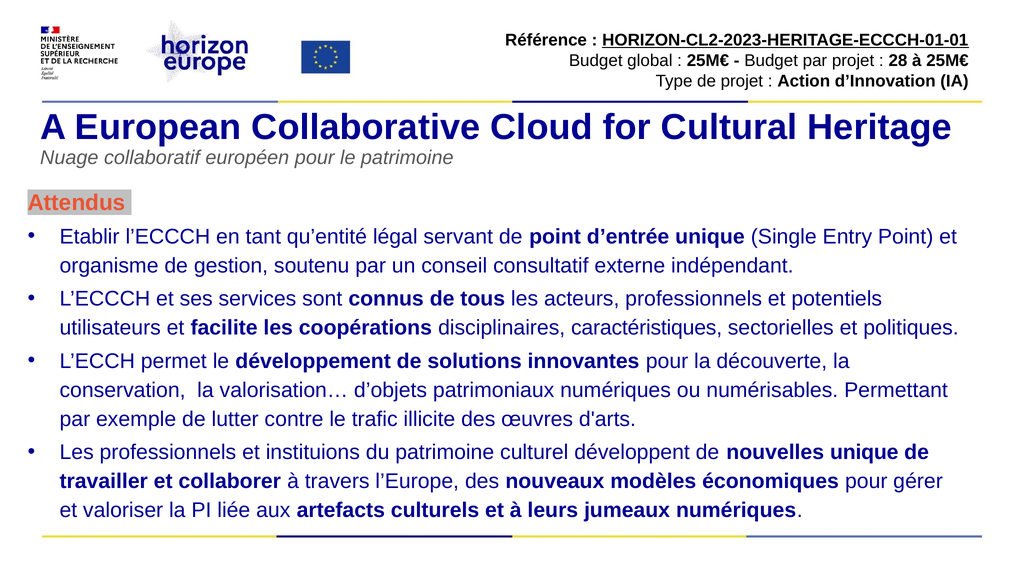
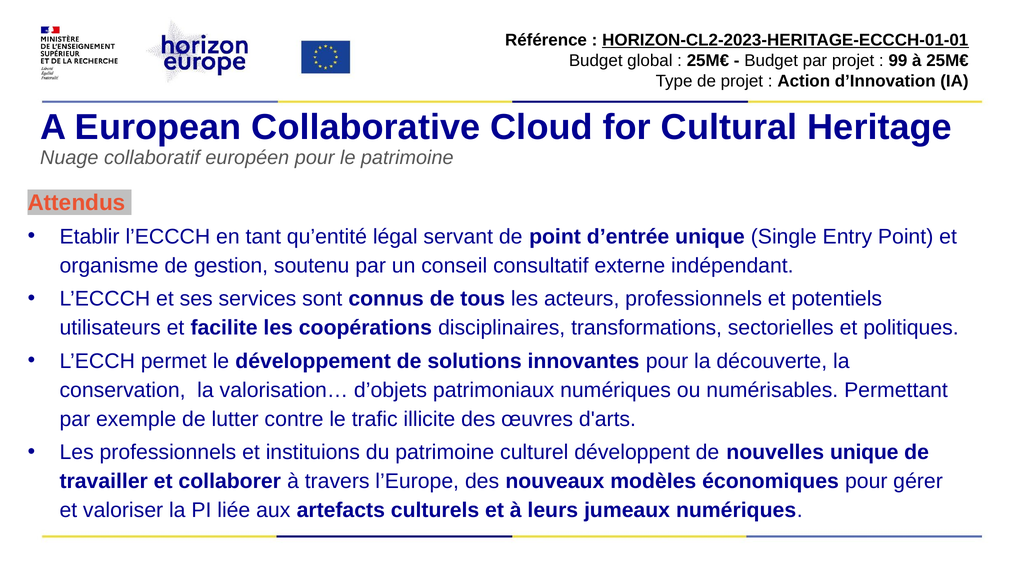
28: 28 -> 99 (898, 61)
caractéristiques: caractéristiques -> transformations (647, 328)
